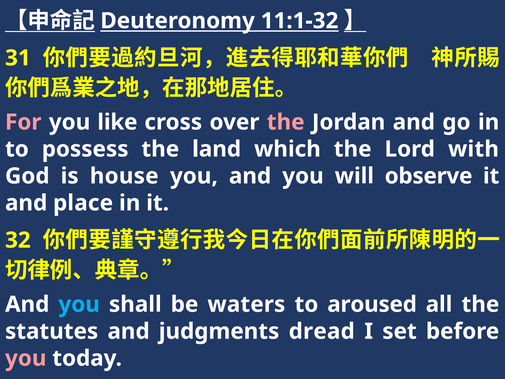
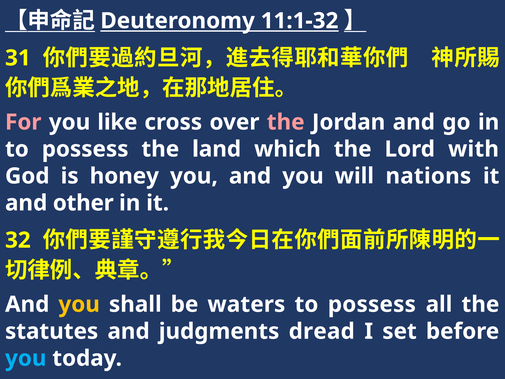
house: house -> honey (124, 176)
observe: observe -> nations (428, 176)
place: place -> other (83, 203)
you colour: light blue -> yellow (79, 304)
aroused: aroused -> possess (372, 304)
you colour: pink -> light blue (26, 358)
